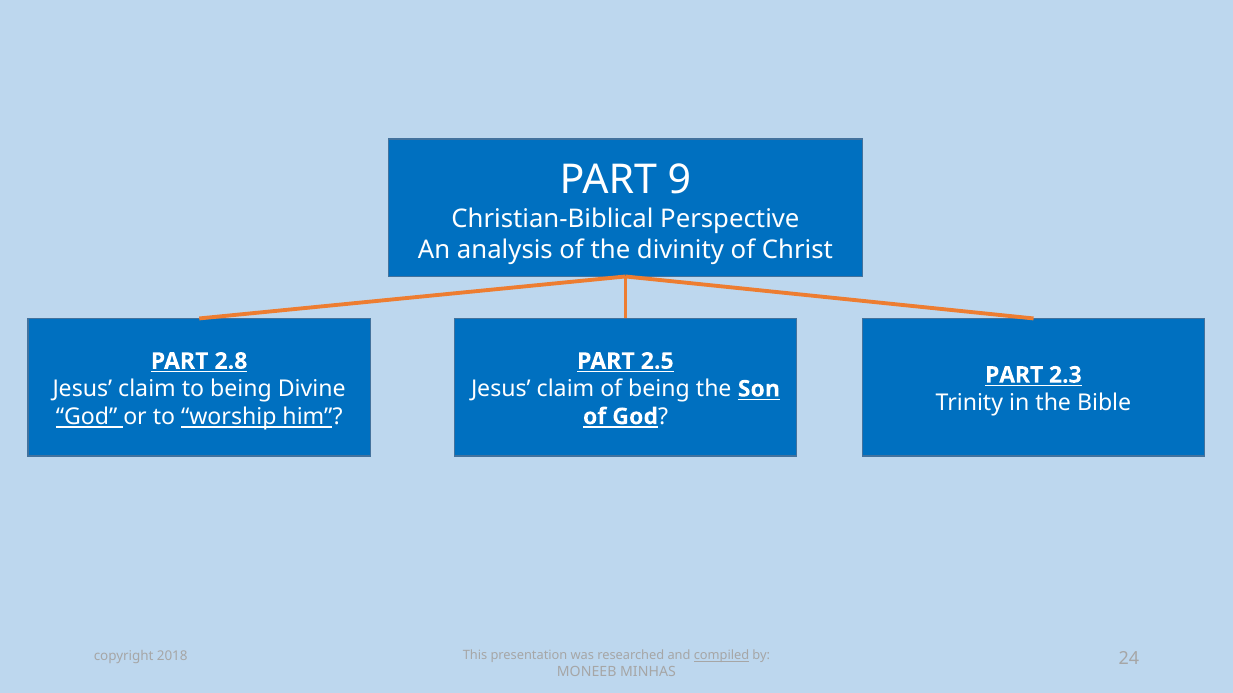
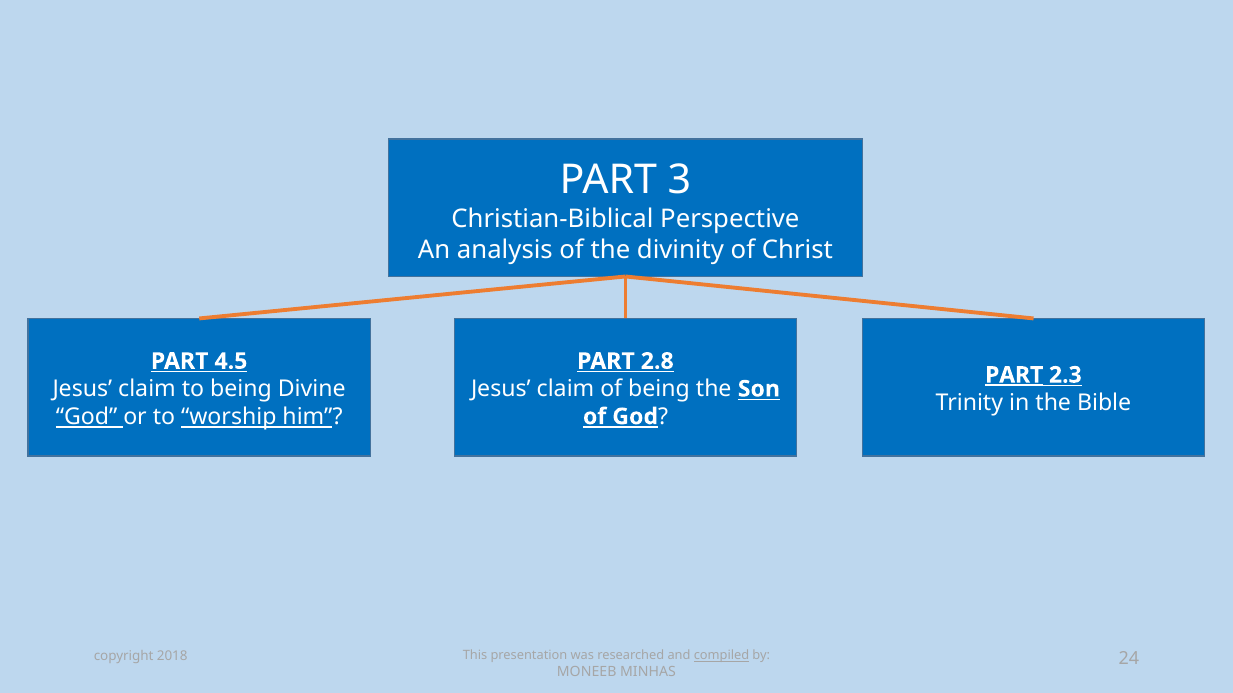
9: 9 -> 3 (679, 180)
2.8: 2.8 -> 4.5 (231, 361)
2.5: 2.5 -> 2.8 (657, 361)
PART underline: none -> present (1014, 375)
